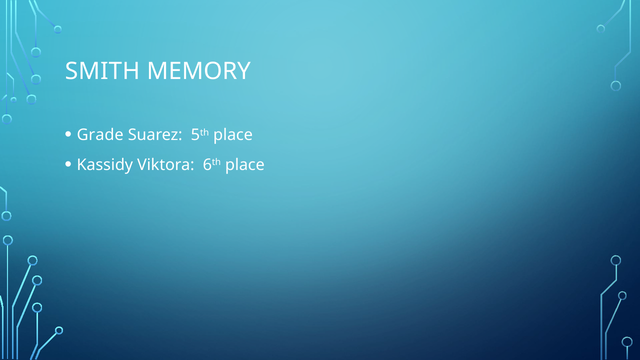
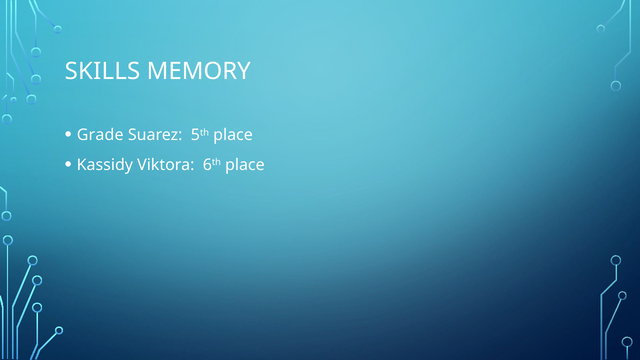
SMITH: SMITH -> SKILLS (102, 71)
